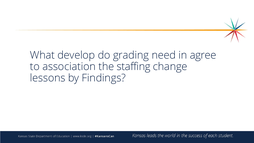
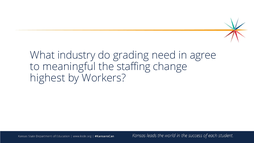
develop: develop -> industry (76, 55)
association: association -> meaningful (69, 67)
lessons: lessons -> highest (48, 78)
Findings: Findings -> Workers (104, 78)
